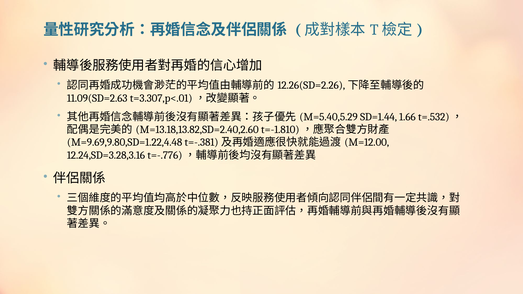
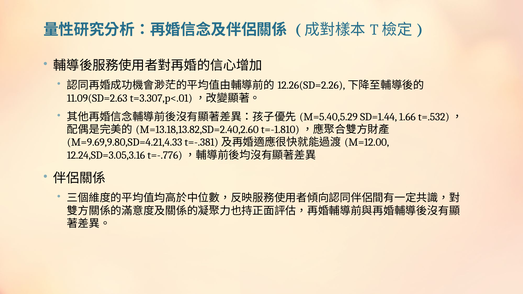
M=9.69,9.80,SD=1.22,4.48: M=9.69,9.80,SD=1.22,4.48 -> M=9.69,9.80,SD=4.21,4.33 (125, 142)
12.24,SD=3.28,3.16: 12.24,SD=3.28,3.16 -> 12.24,SD=3.05,3.16 (106, 155)
